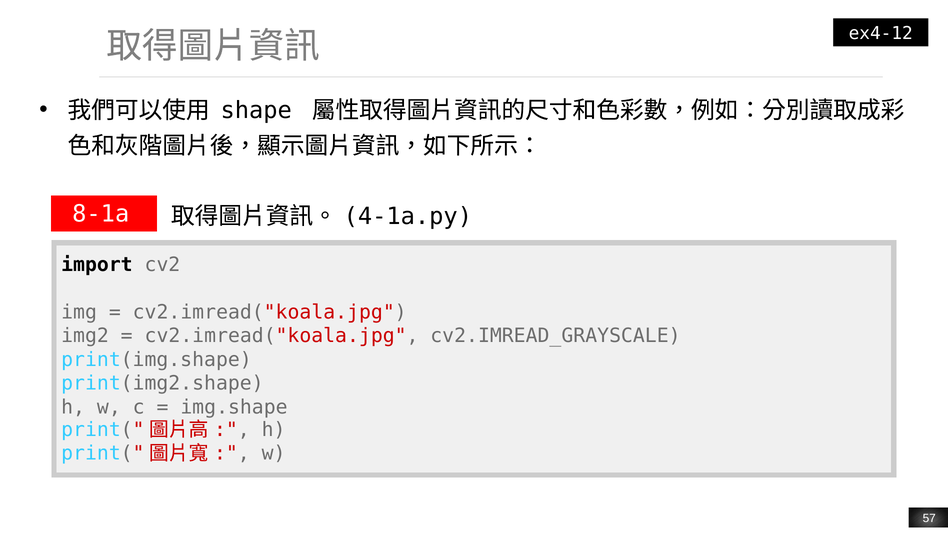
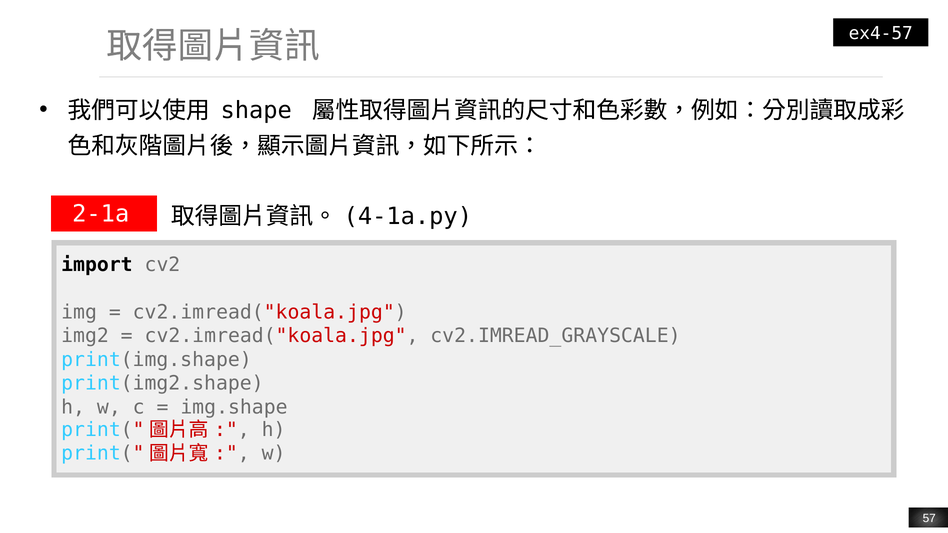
ex4-12: ex4-12 -> ex4-57 (881, 34)
8-1a: 8-1a -> 2-1a (101, 214)
